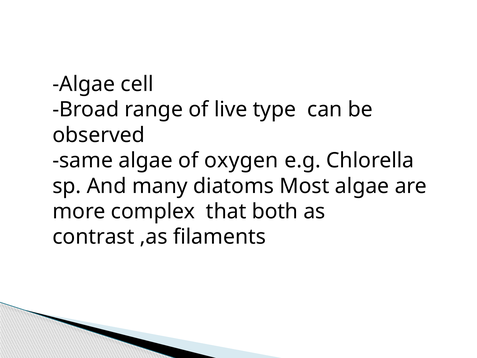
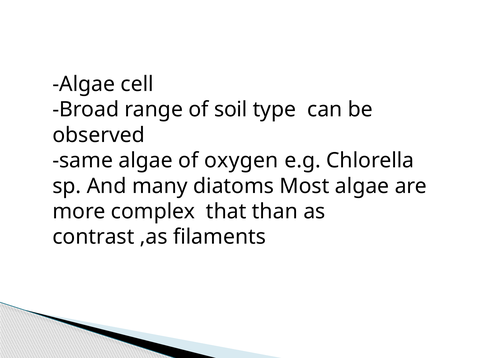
live: live -> soil (231, 110)
both: both -> than (275, 211)
